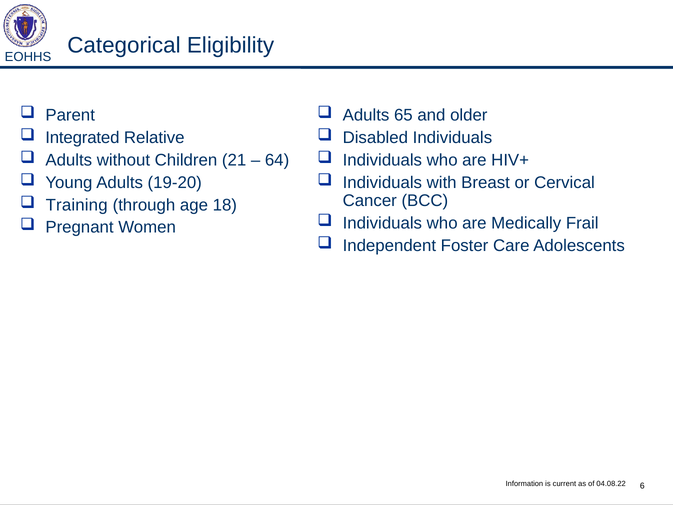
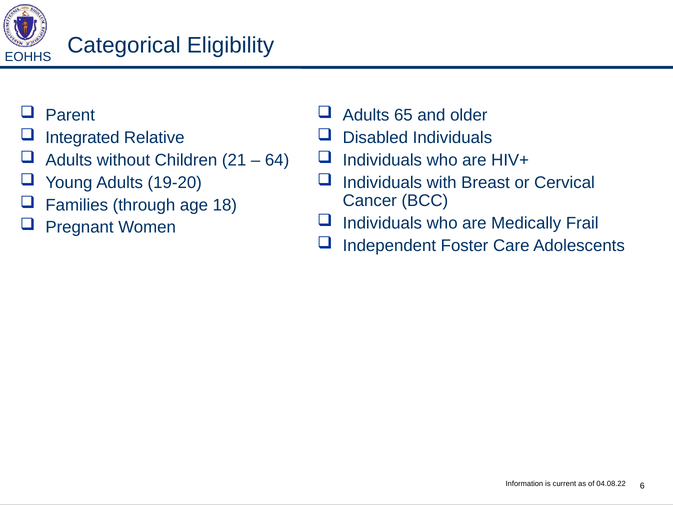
Training: Training -> Families (77, 205)
